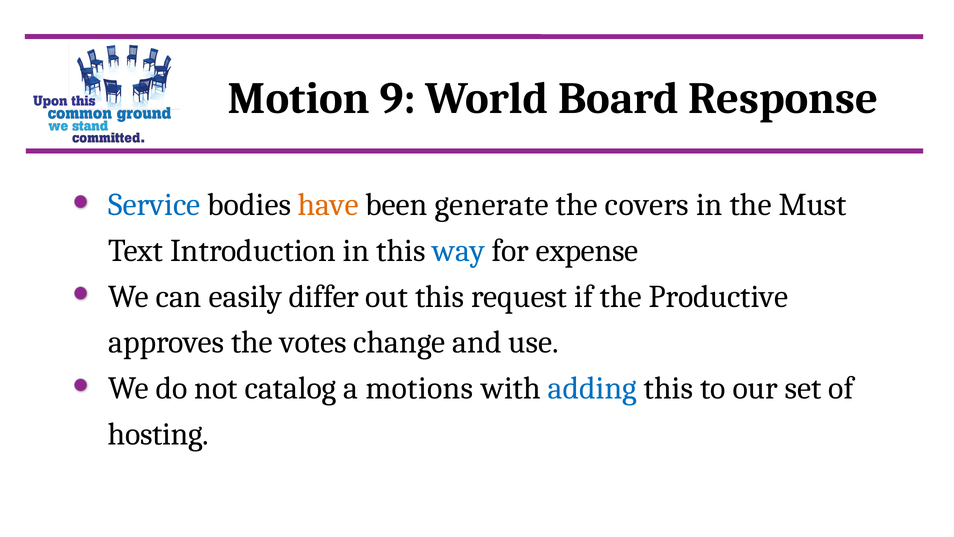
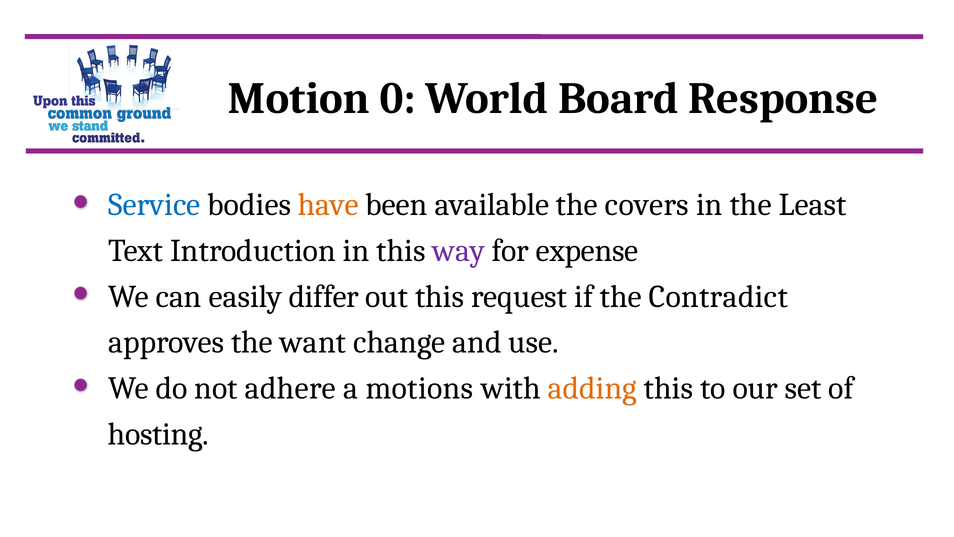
9: 9 -> 0 (398, 99)
generate: generate -> available (492, 205)
Must: Must -> Least (813, 205)
way colour: blue -> purple (459, 251)
Productive: Productive -> Contradict (718, 296)
votes: votes -> want (313, 342)
catalog: catalog -> adhere (290, 388)
adding colour: blue -> orange (592, 388)
